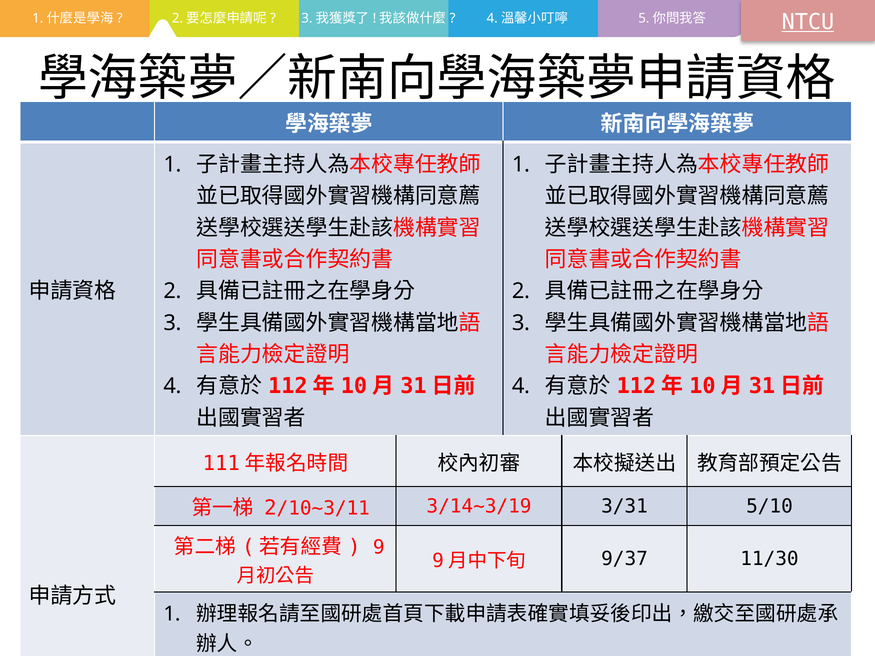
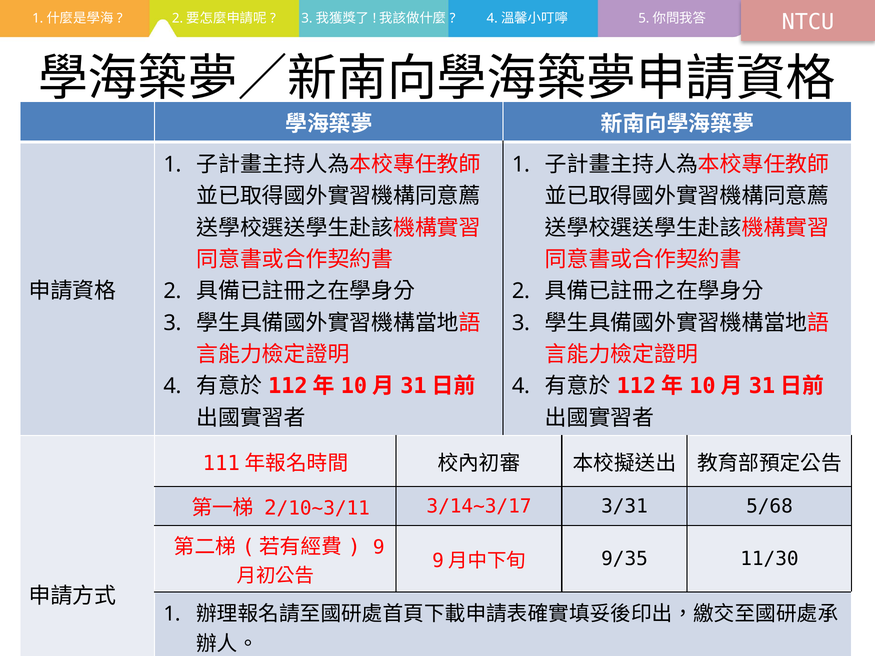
NTCU underline: present -> none (808, 22)
3/14~3/19: 3/14~3/19 -> 3/14~3/17 (479, 506)
5/10: 5/10 -> 5/68 (769, 506)
9/37: 9/37 -> 9/35 (625, 559)
